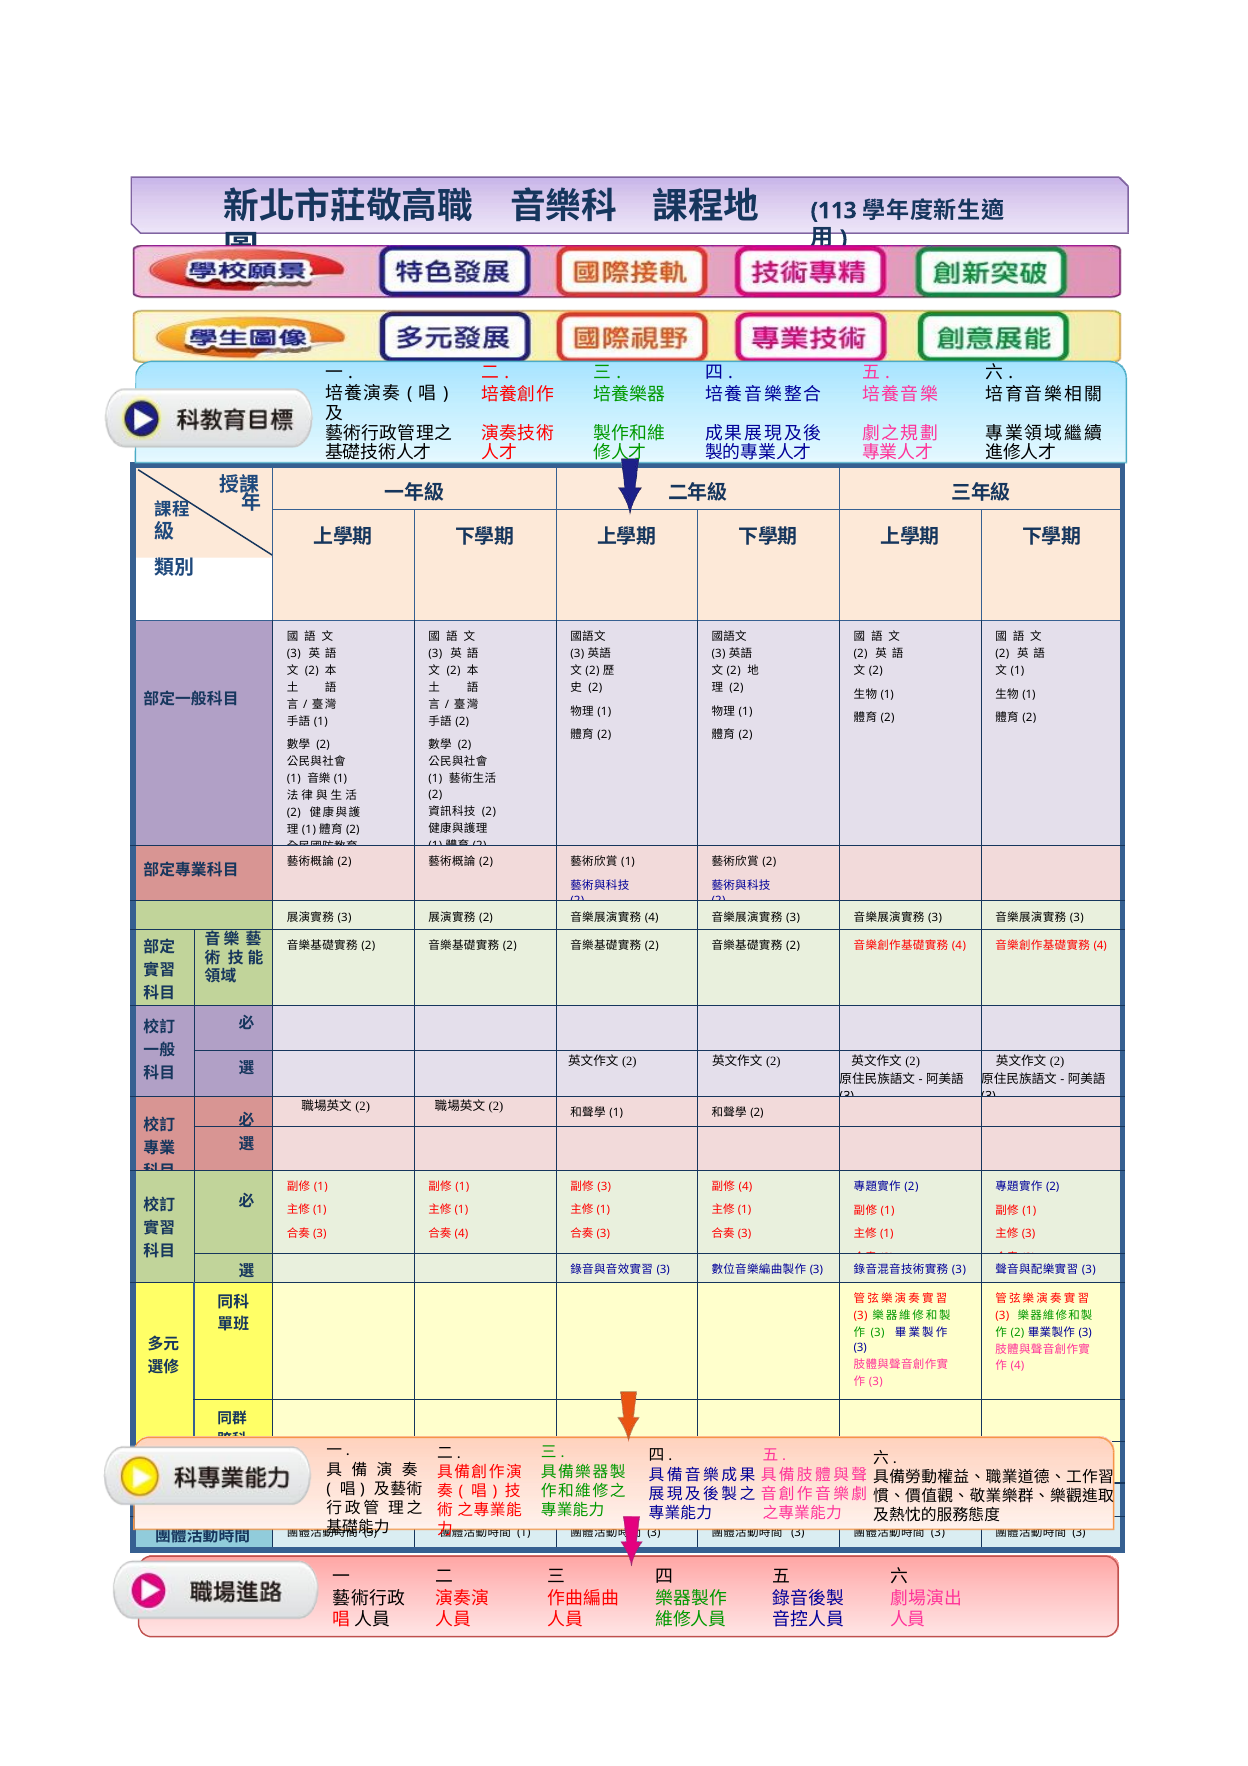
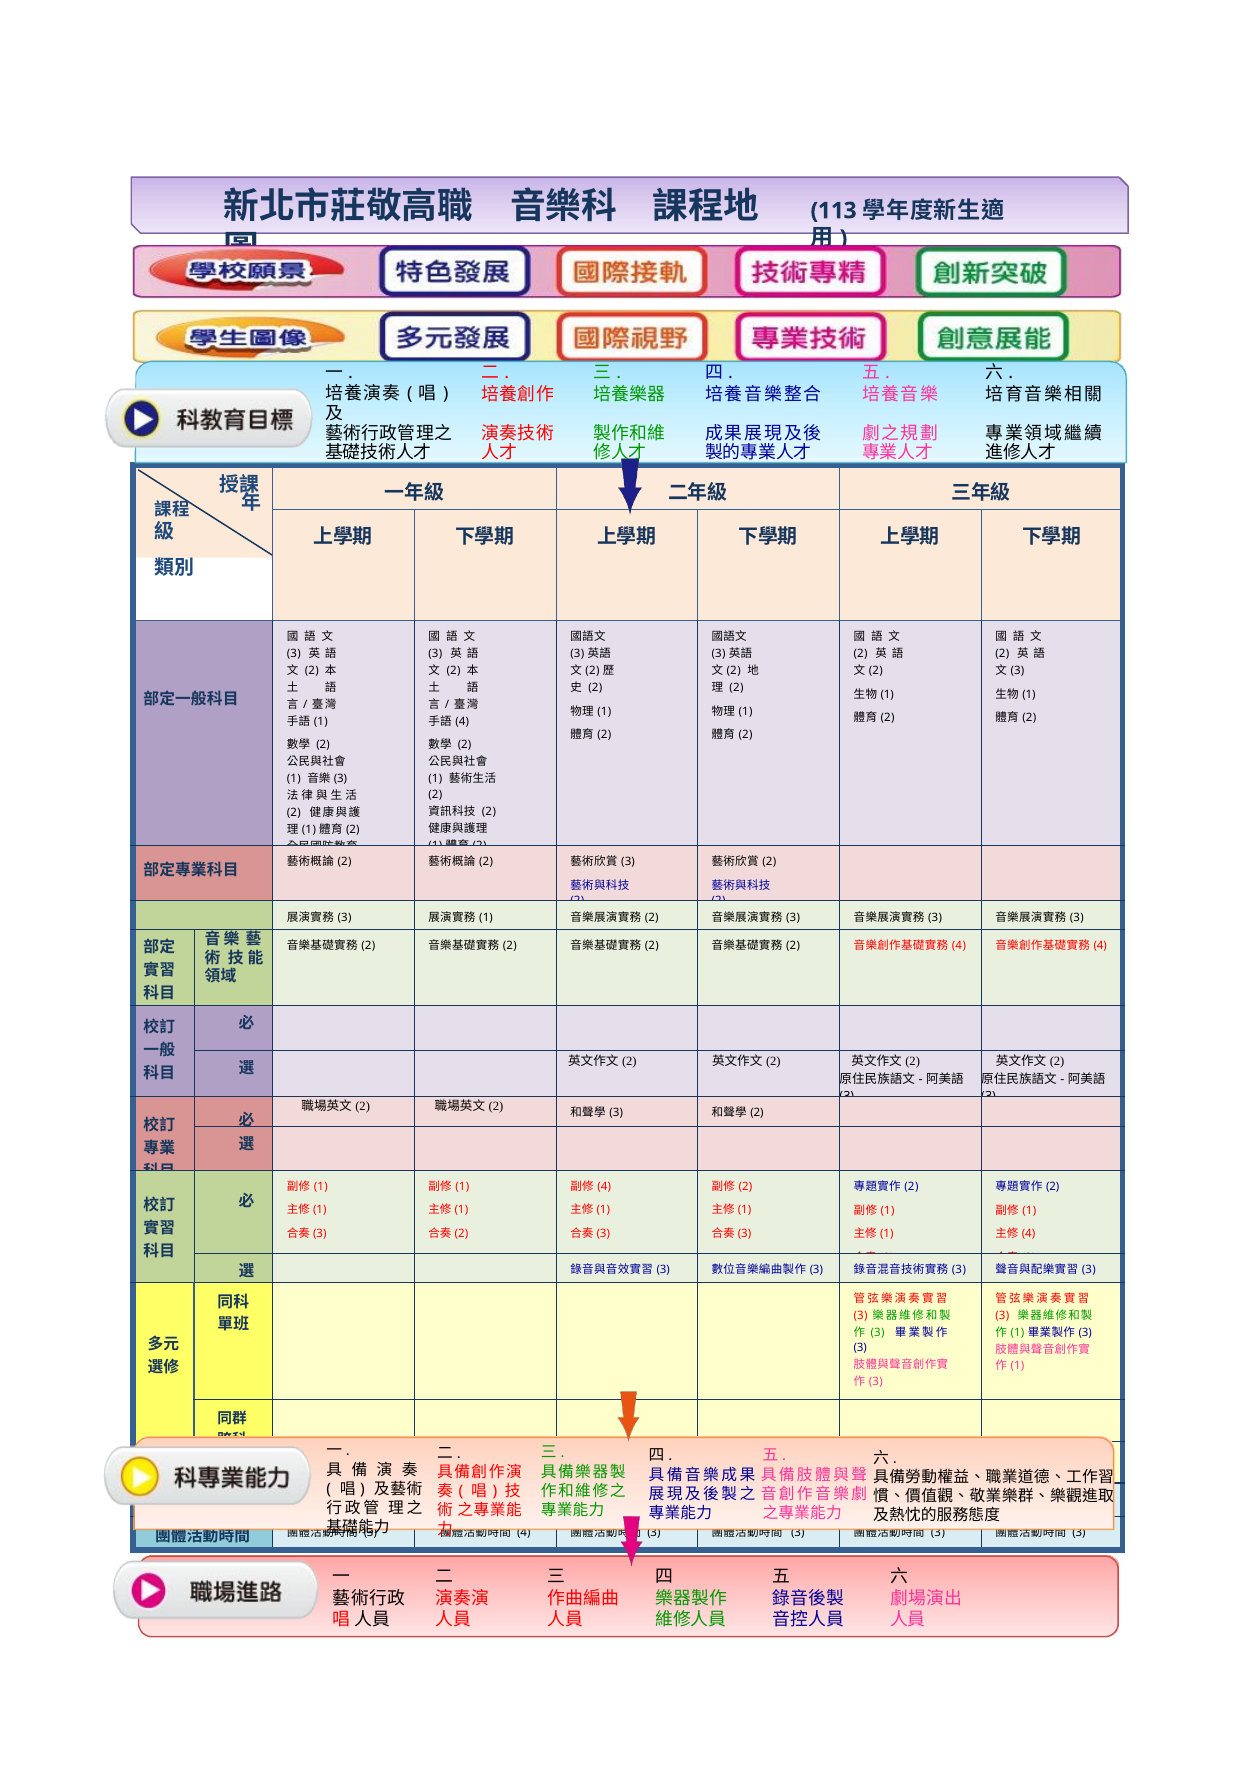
1: 1 -> 3 (1018, 671)
2: 2 -> 4 (462, 721)
1: 1 -> 3 (340, 779)
1: 1 -> 3 (628, 862)
2: 2 -> 1 (486, 918)
4: 4 -> 2 (652, 918)
1: 1 -> 3 (616, 1113)
3: 3 -> 4 (604, 1187)
4: 4 -> 2 (745, 1187)
4: 4 -> 2 (461, 1234)
3: 3 -> 4 (1029, 1234)
2: 2 -> 1 (1018, 1332)
4: 4 -> 1 (1018, 1366)
1: 1 -> 4 (524, 1533)
